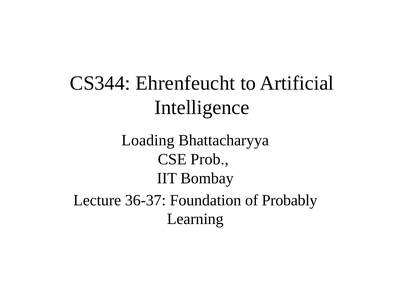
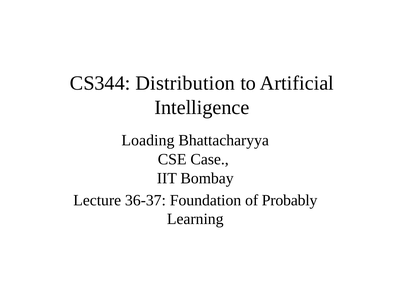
Ehrenfeucht: Ehrenfeucht -> Distribution (185, 83)
Prob: Prob -> Case (210, 159)
